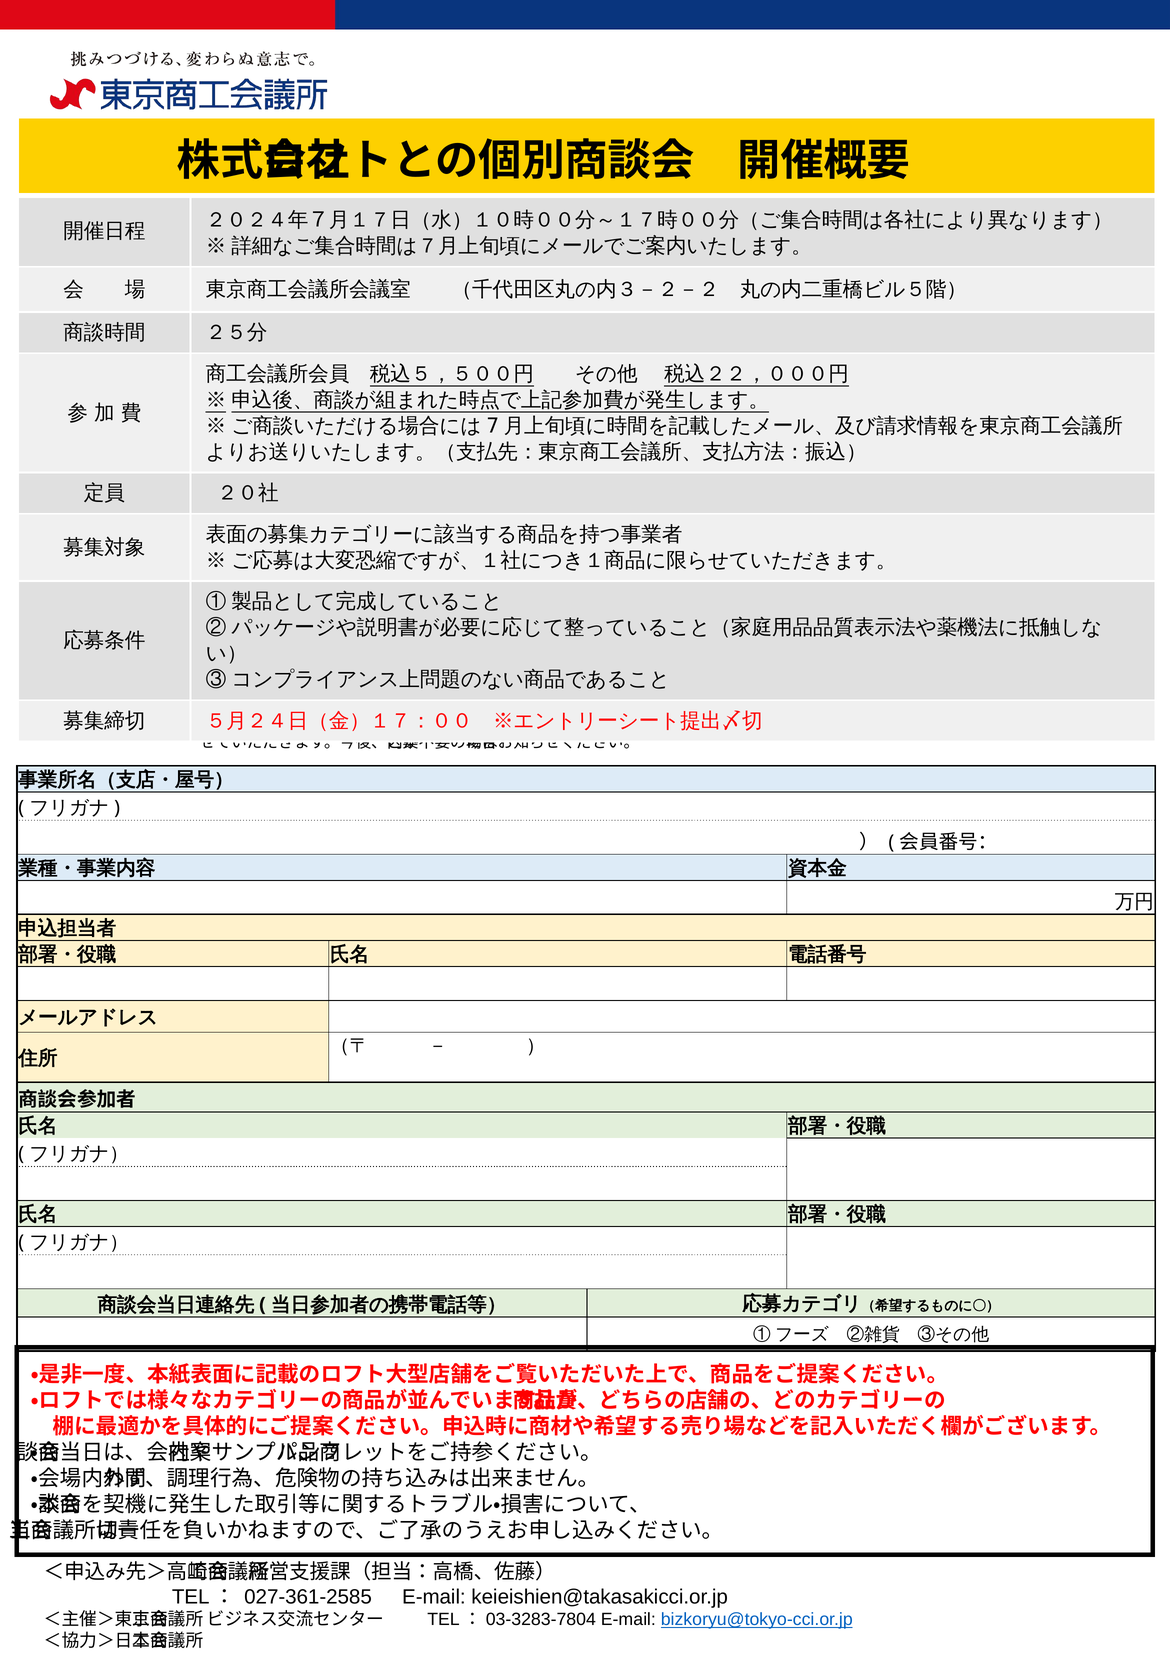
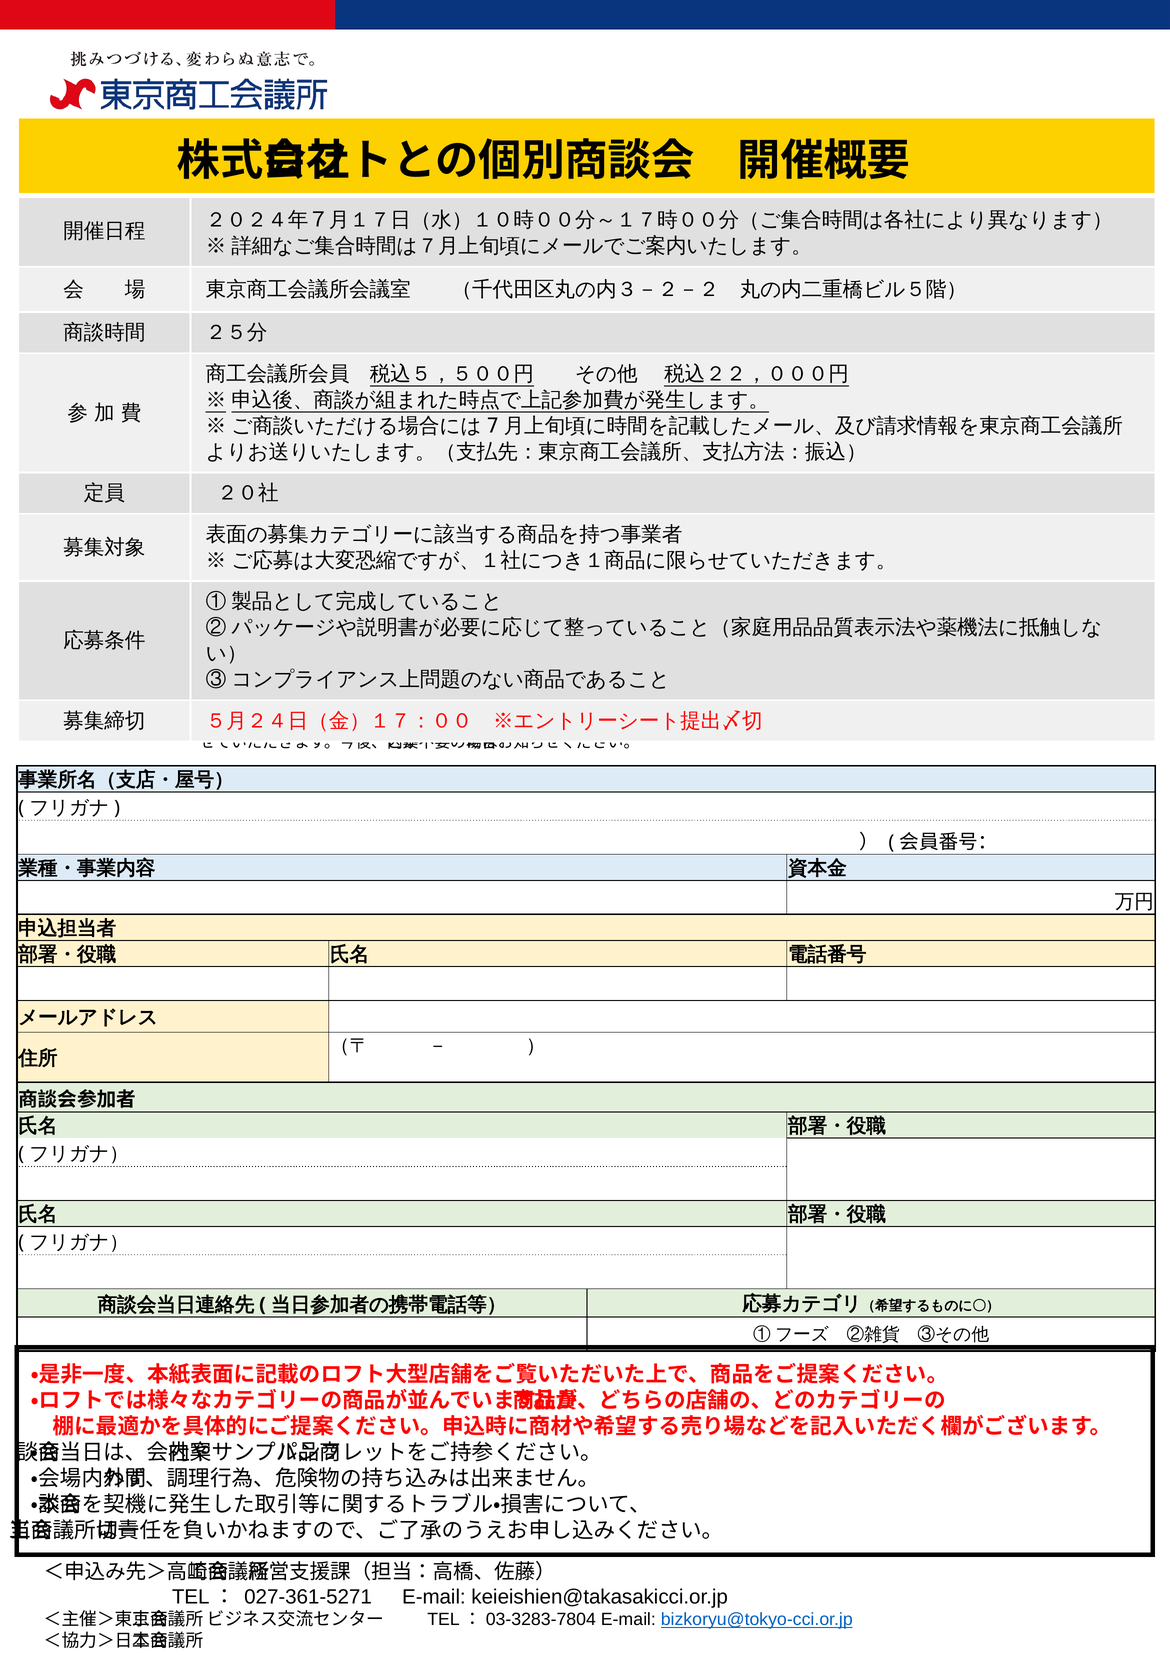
027-361‐2585: 027-361‐2585 -> 027-361‐5271 (308, 1597)
